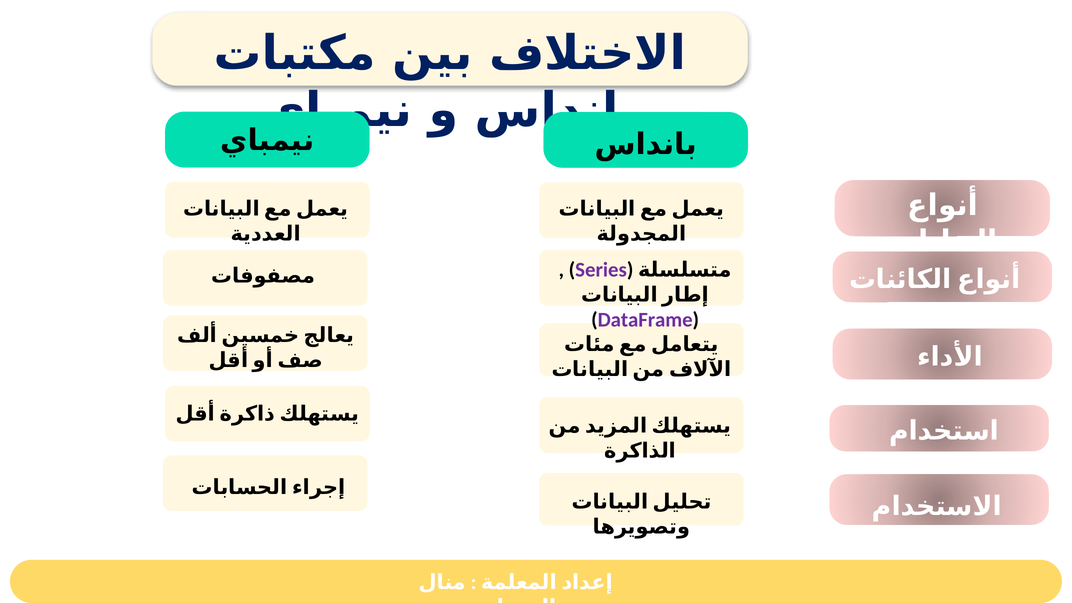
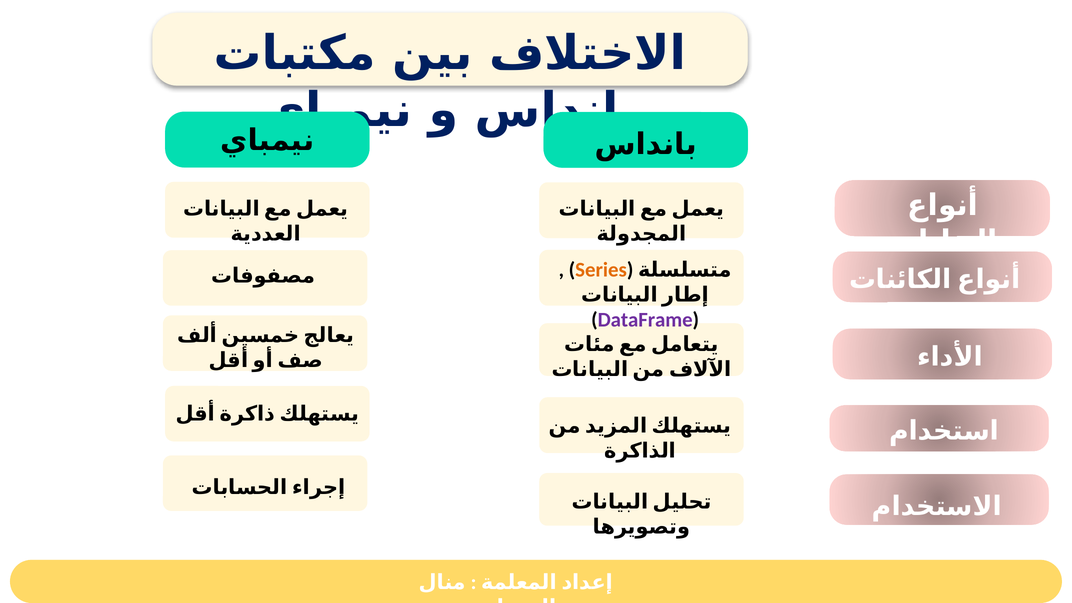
Series colour: purple -> orange (601, 270)
